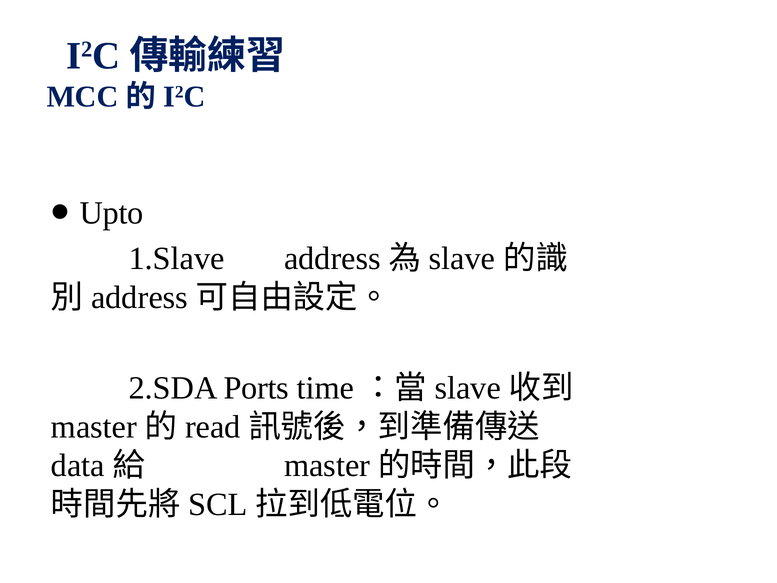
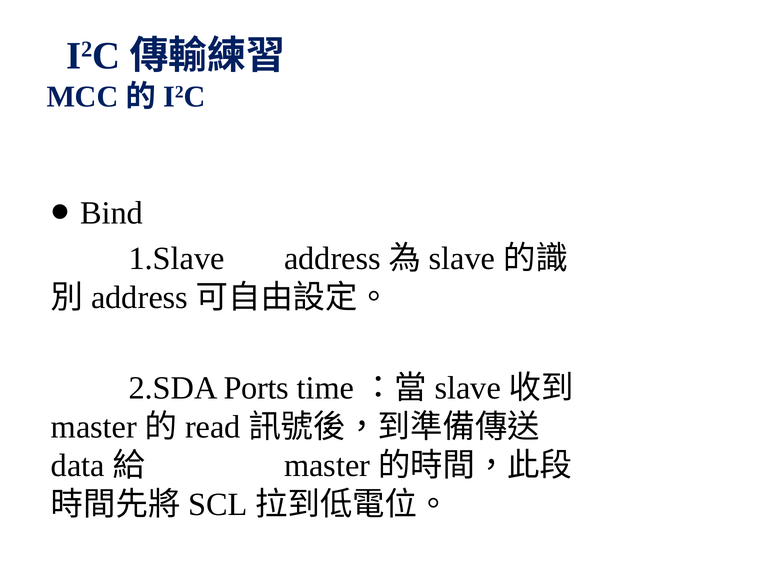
Upto: Upto -> Bind (112, 213)
